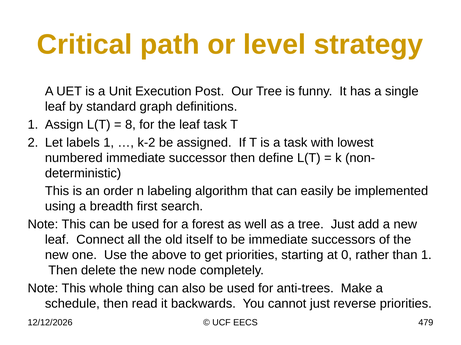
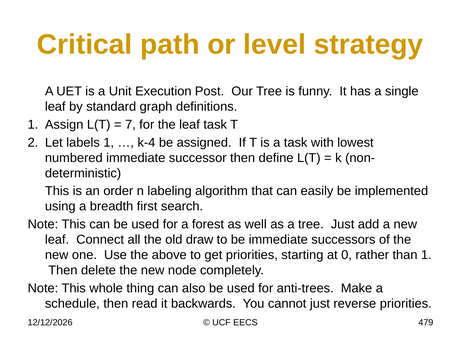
8: 8 -> 7 (130, 125)
k-2: k-2 -> k-4 (146, 143)
itself: itself -> draw (200, 240)
